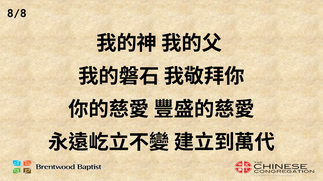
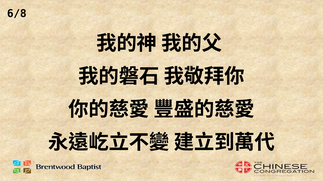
8/8: 8/8 -> 6/8 (17, 14)
